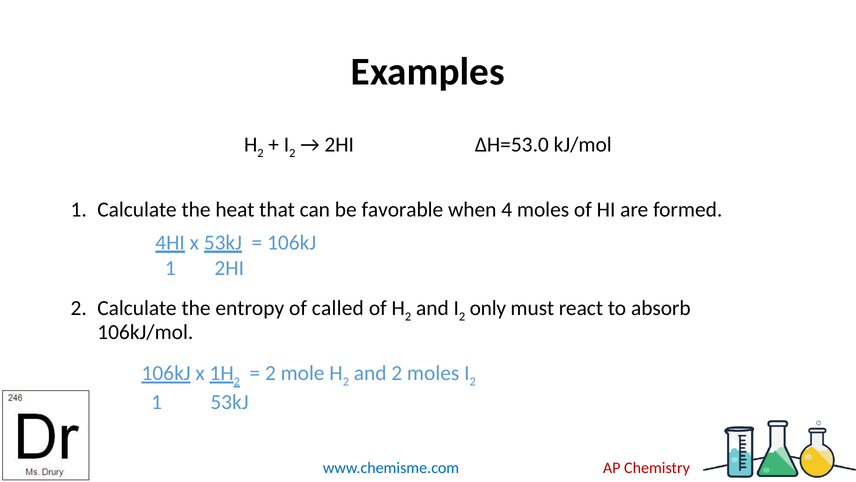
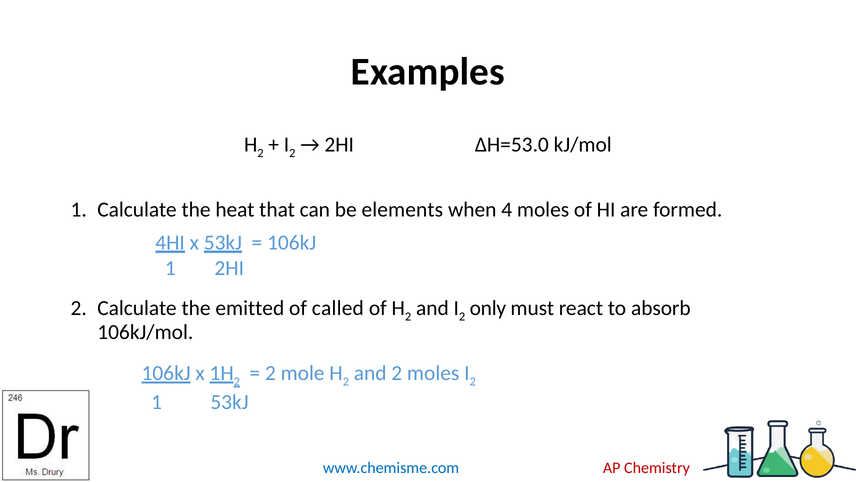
favorable: favorable -> elements (402, 209)
entropy: entropy -> emitted (250, 308)
